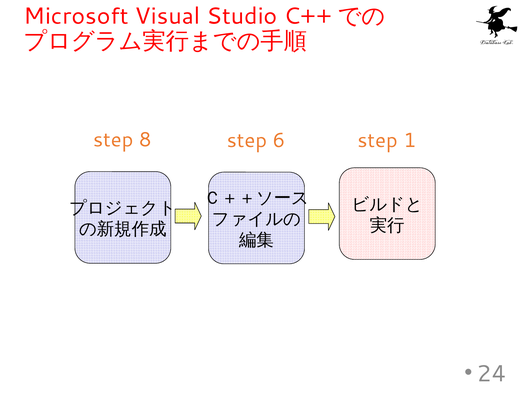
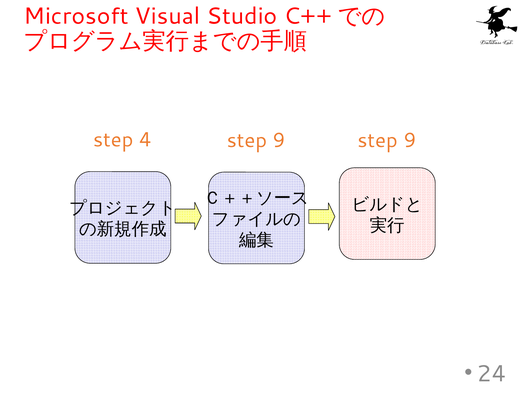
8: 8 -> 4 (145, 139)
6: 6 -> 9 (279, 140)
1: 1 -> 9 (410, 140)
